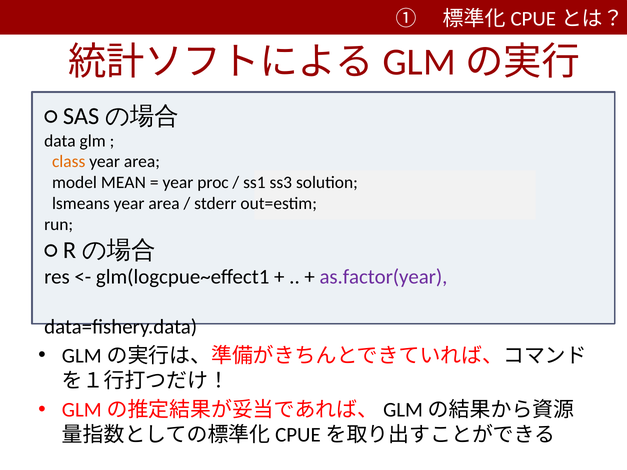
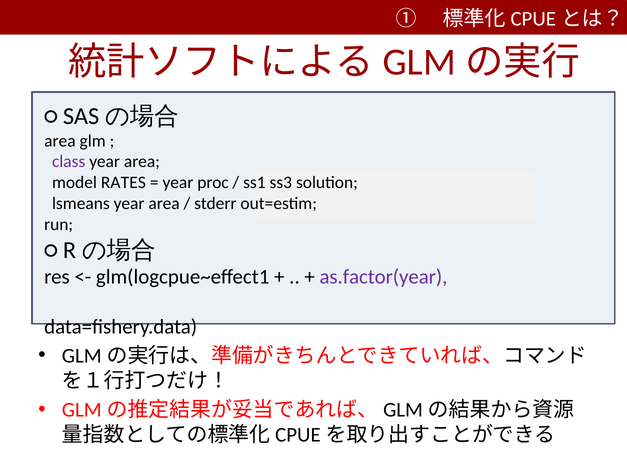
data: data -> area (60, 141)
class colour: orange -> purple (69, 162)
MEAN: MEAN -> RATES (123, 183)
